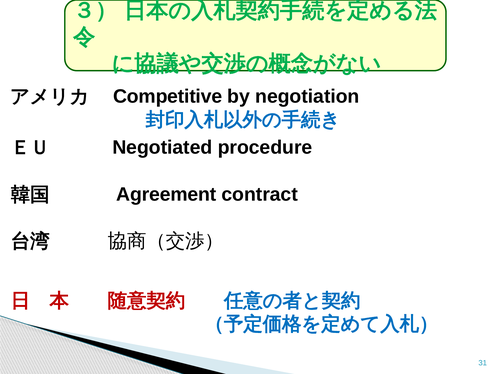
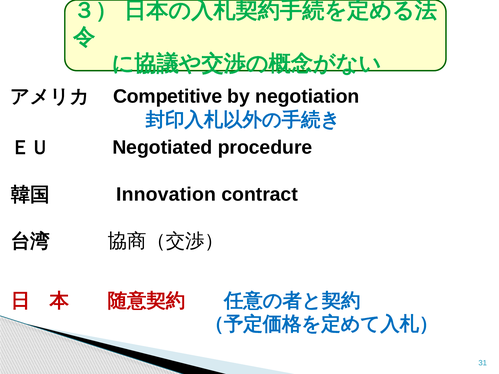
Agreement: Agreement -> Innovation (166, 195)
